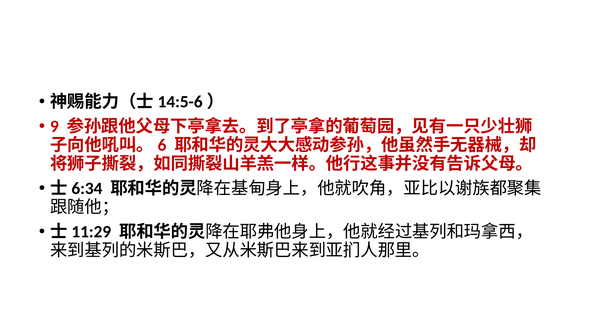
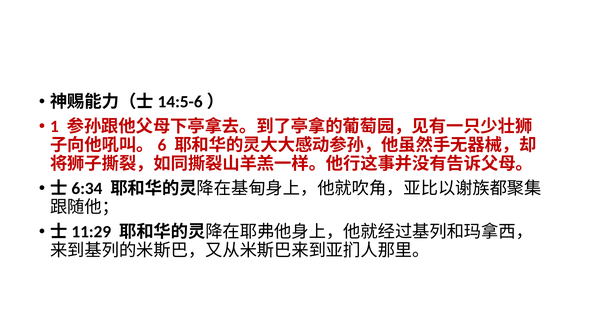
9: 9 -> 1 (54, 126)
